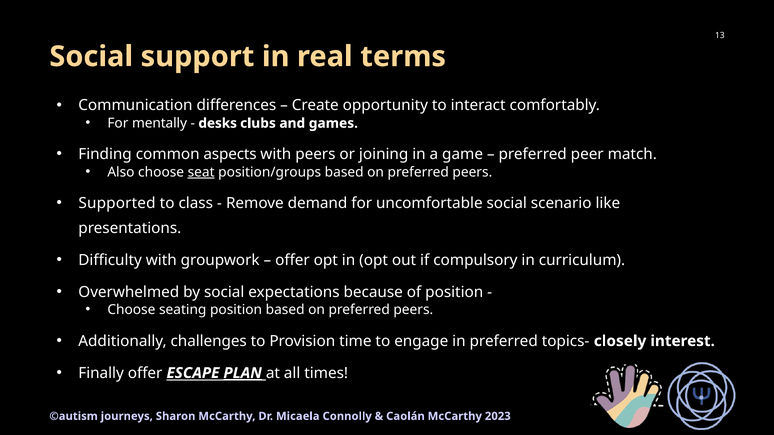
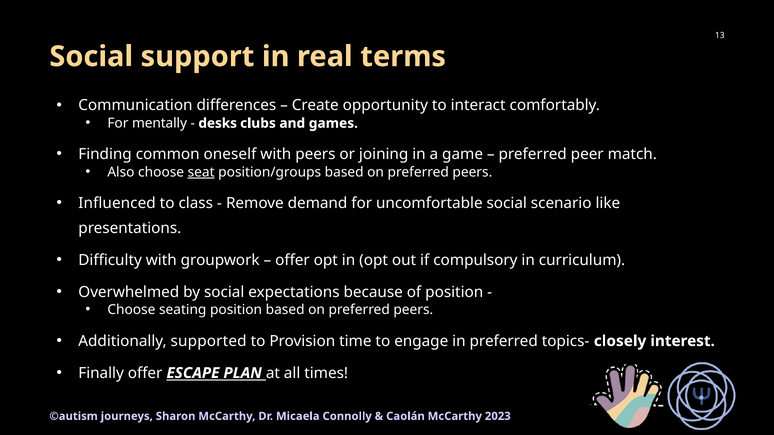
aspects: aspects -> oneself (230, 154)
Supported: Supported -> Influenced (117, 203)
challenges: challenges -> supported (209, 341)
PLAN underline: present -> none (243, 373)
